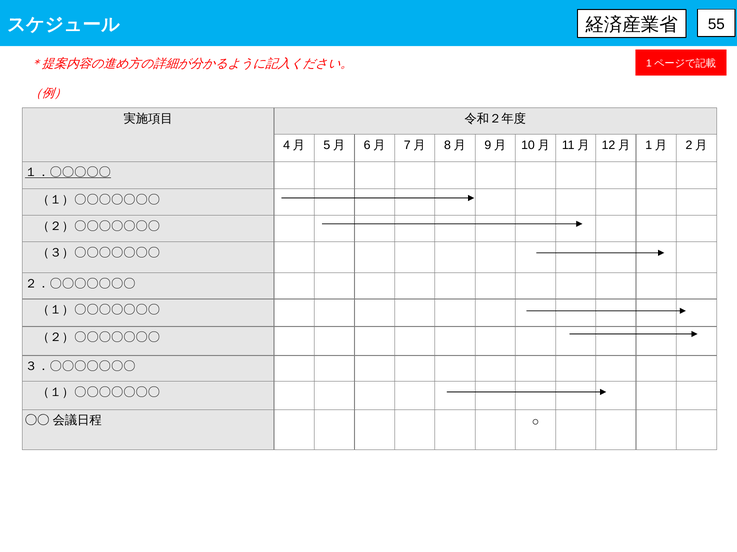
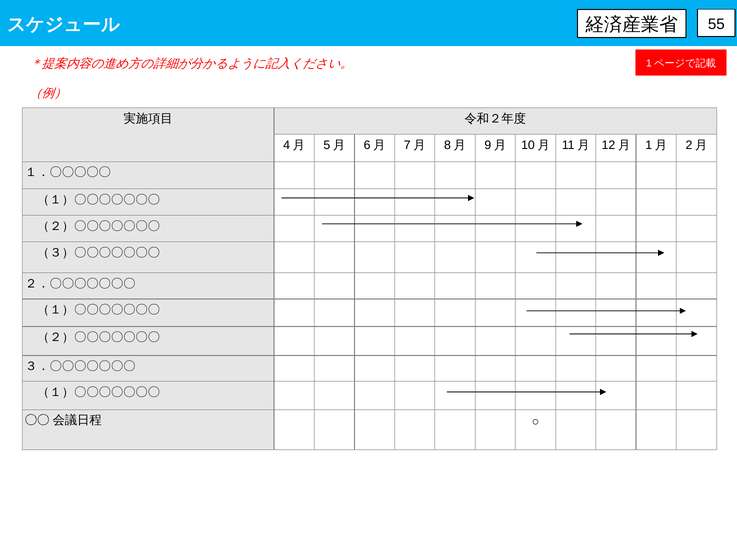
１．〇〇〇〇〇 underline: present -> none (68, 173)
